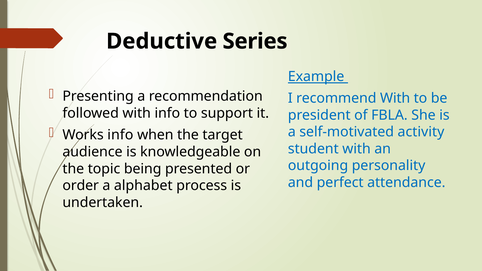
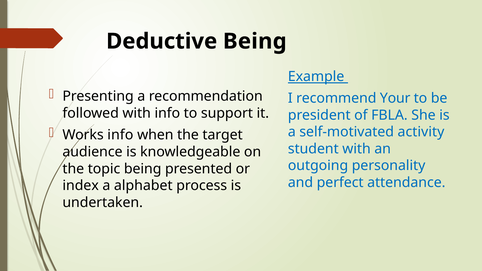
Deductive Series: Series -> Being (255, 41)
recommend With: With -> Your (395, 98)
order: order -> index (81, 186)
